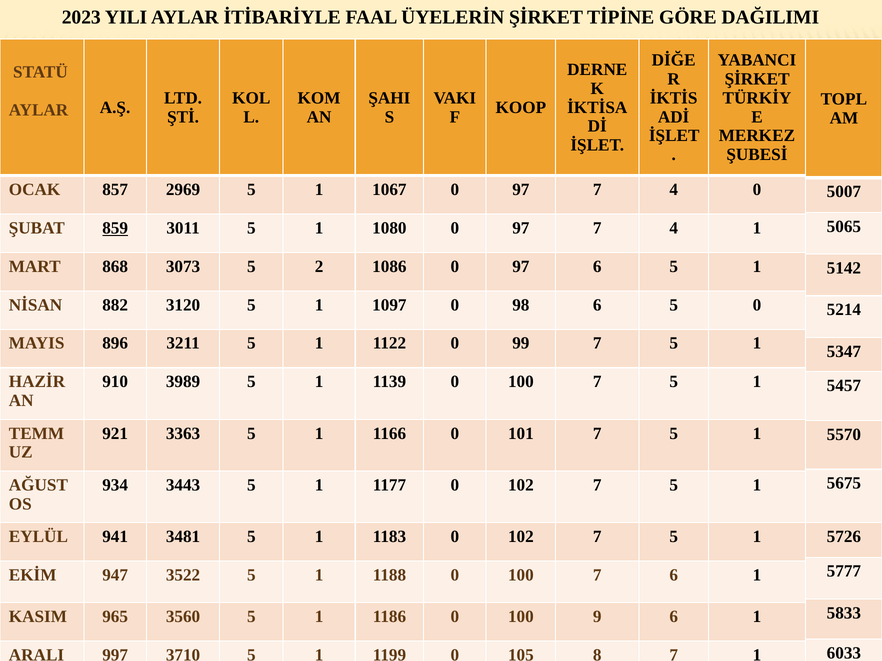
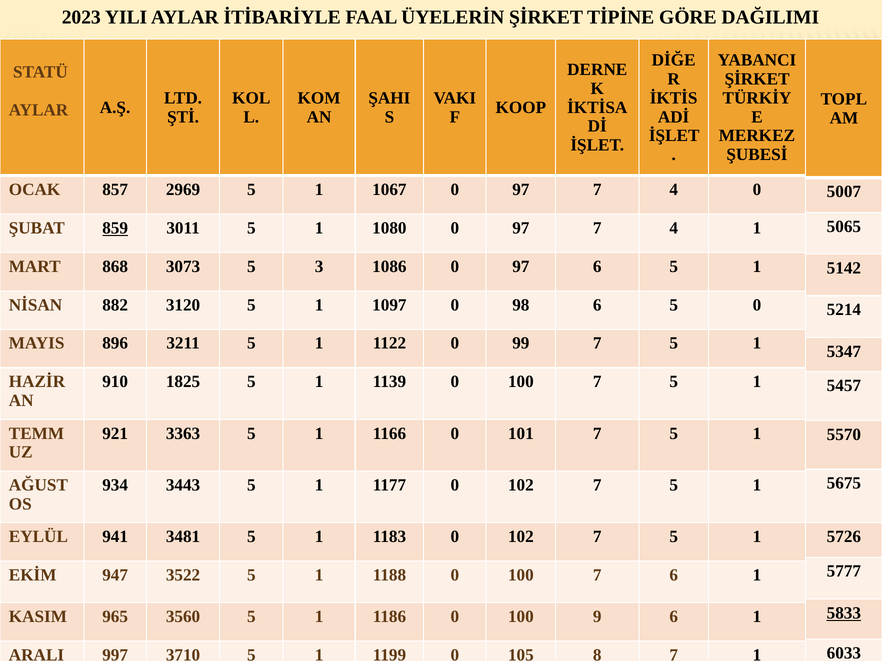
2: 2 -> 3 (319, 267)
3989: 3989 -> 1825 (183, 382)
5833 underline: none -> present (844, 613)
